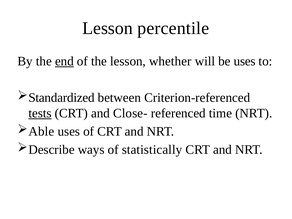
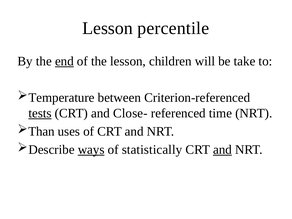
whether: whether -> children (170, 61)
be uses: uses -> take (245, 61)
Standardized: Standardized -> Temperature (61, 98)
Able: Able -> Than (42, 131)
ways underline: none -> present (91, 150)
and underline: none -> present (222, 150)
